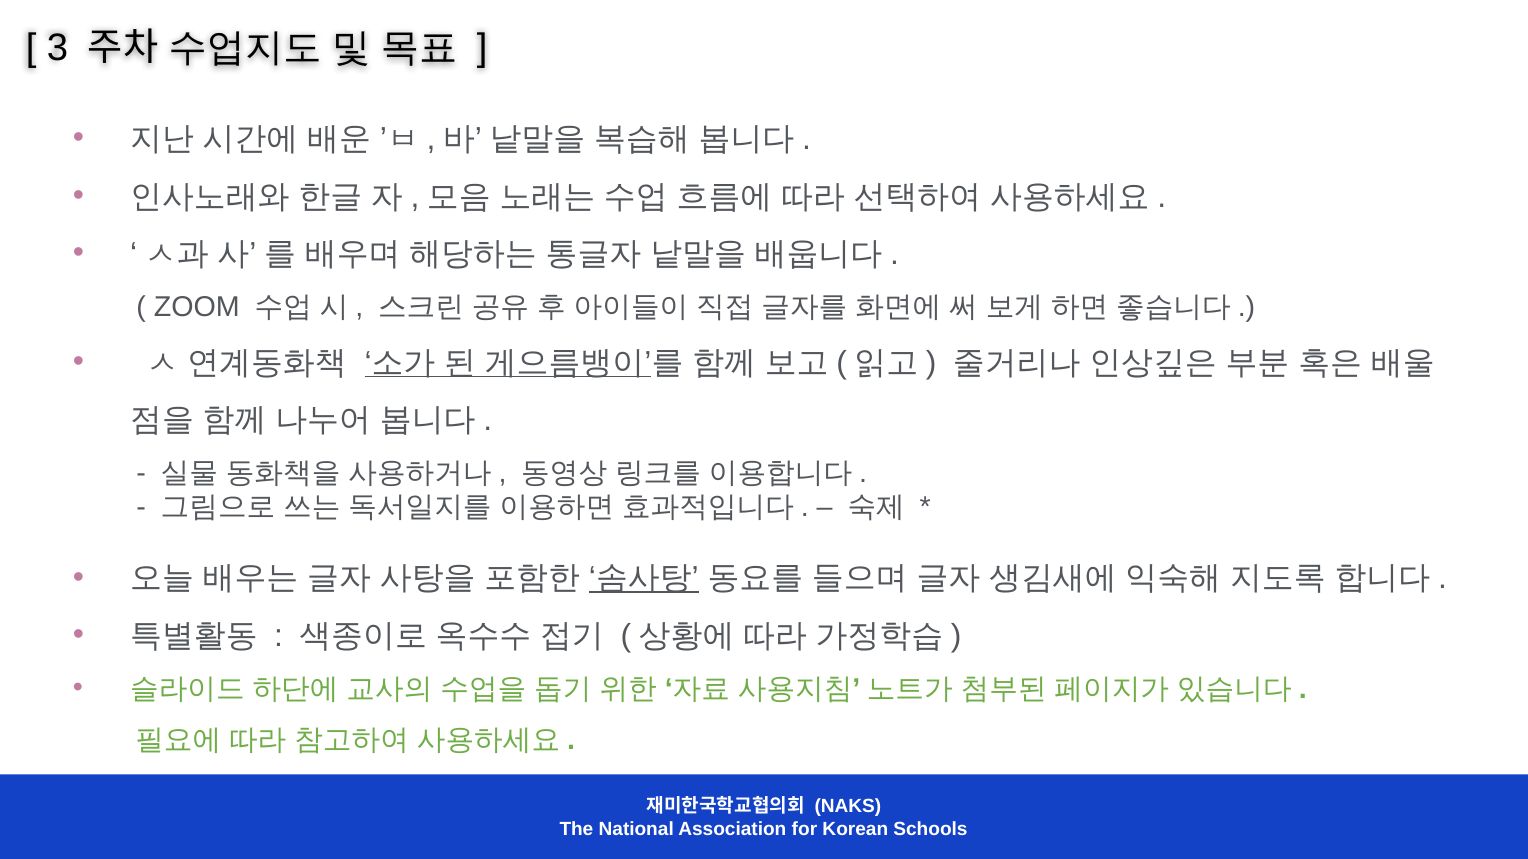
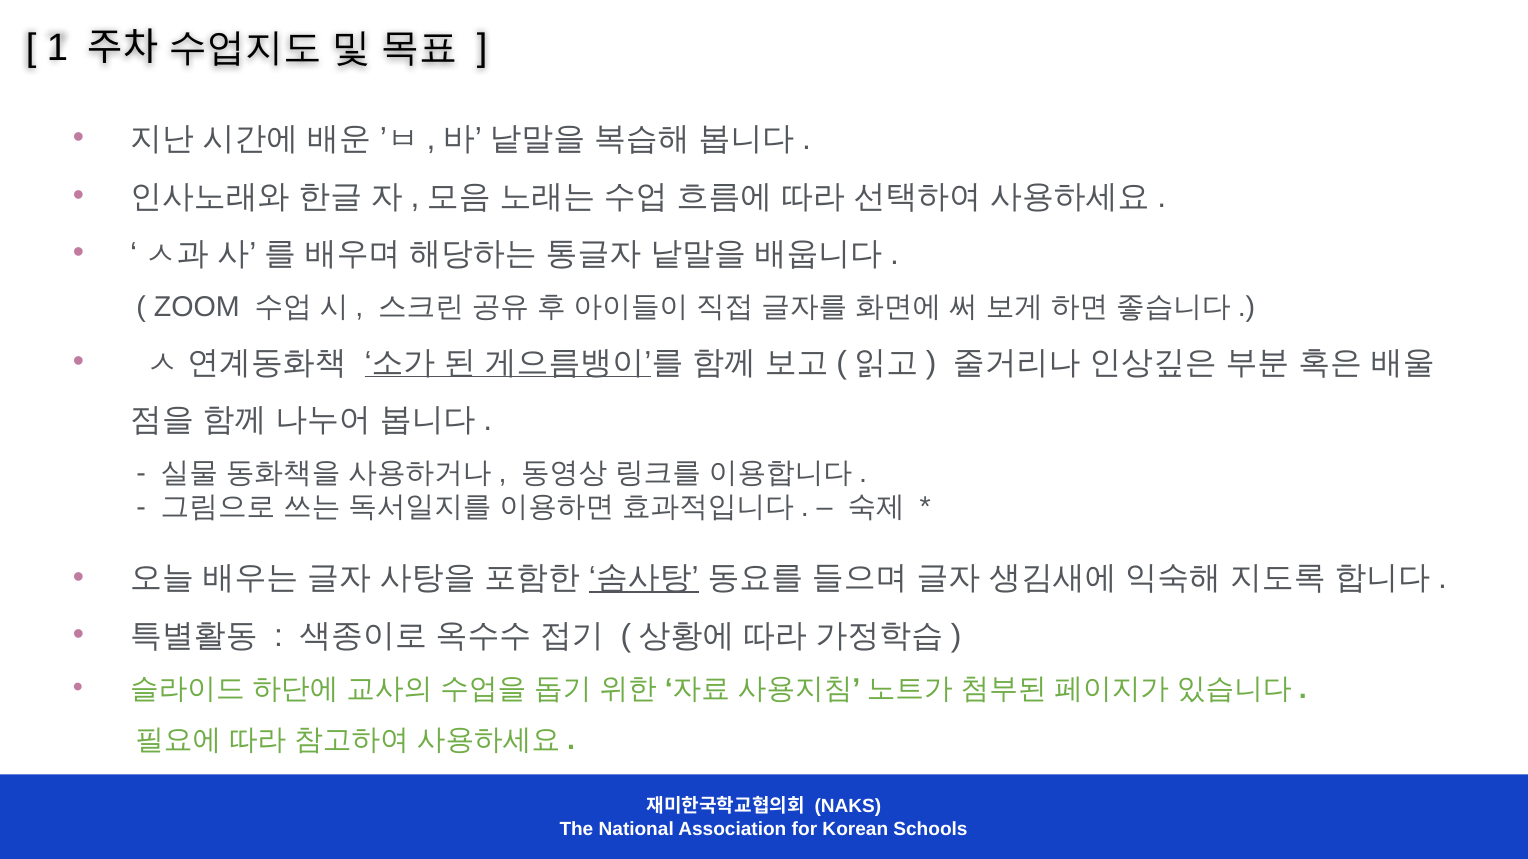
3: 3 -> 1 (58, 48)
